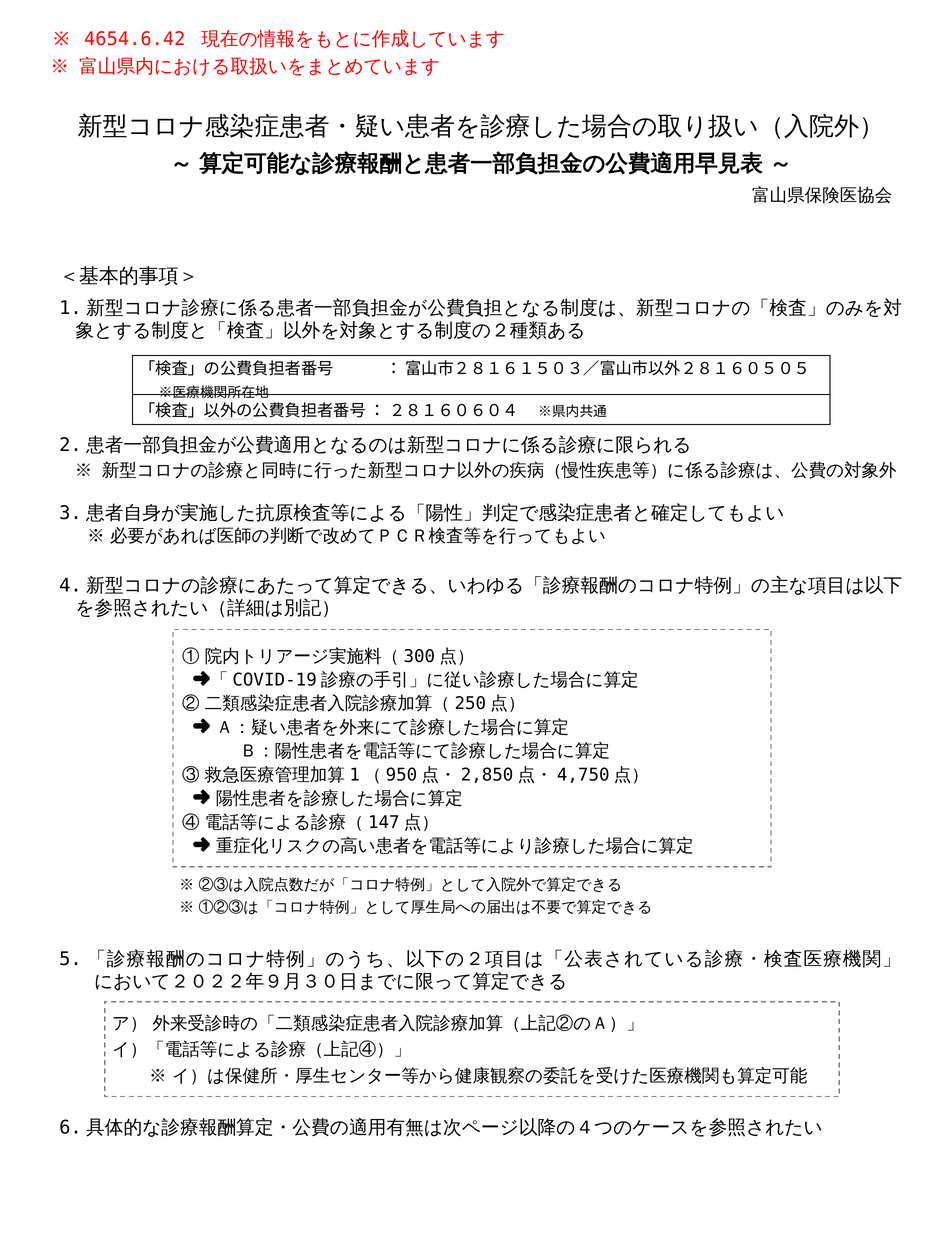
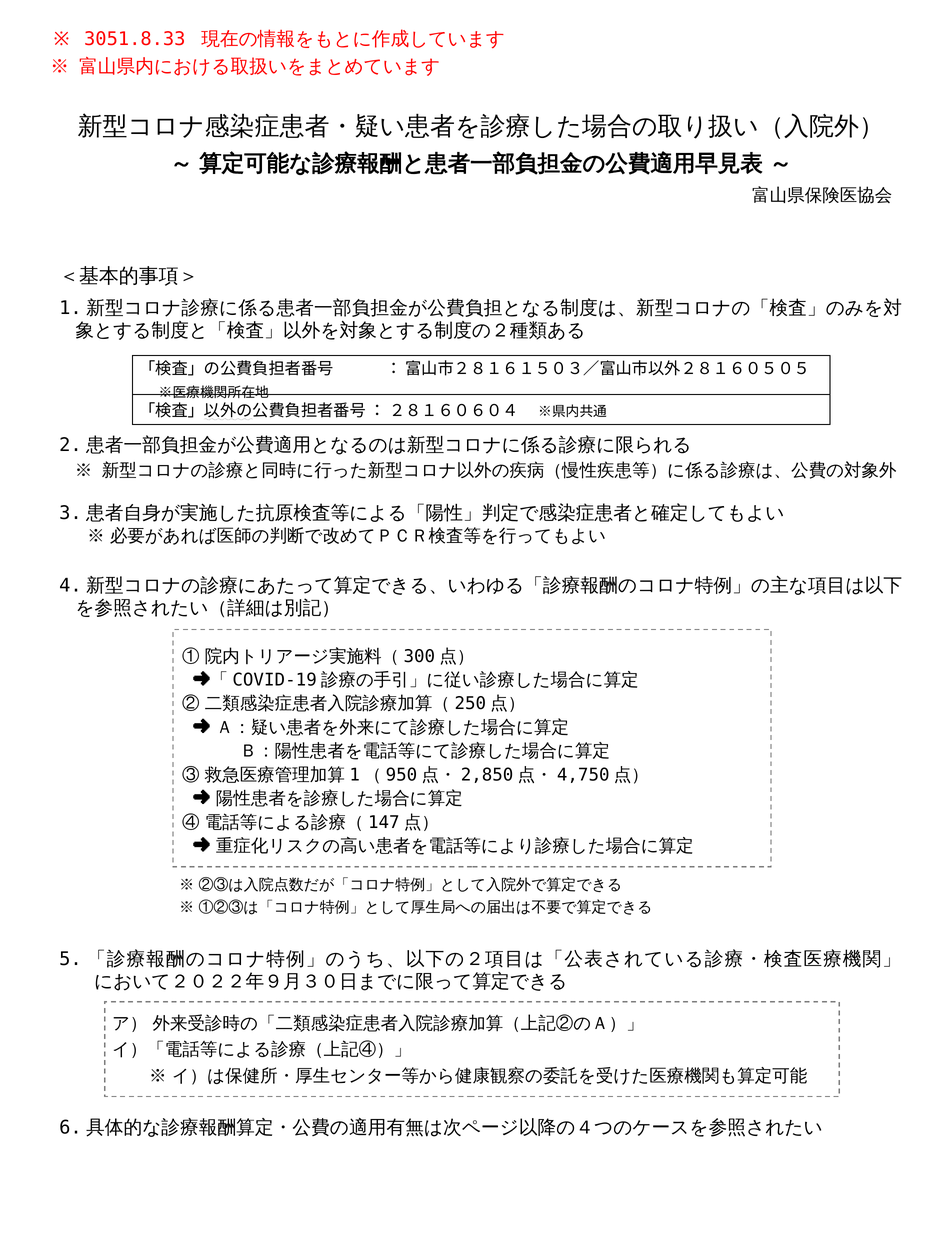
4654.6.42: 4654.6.42 -> 3051.8.33 (135, 39)
